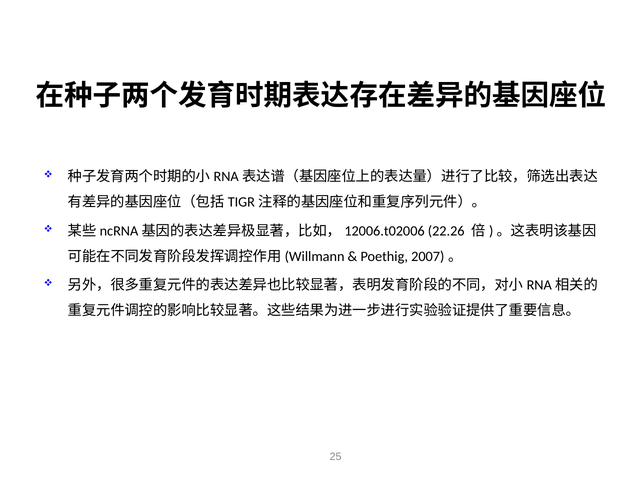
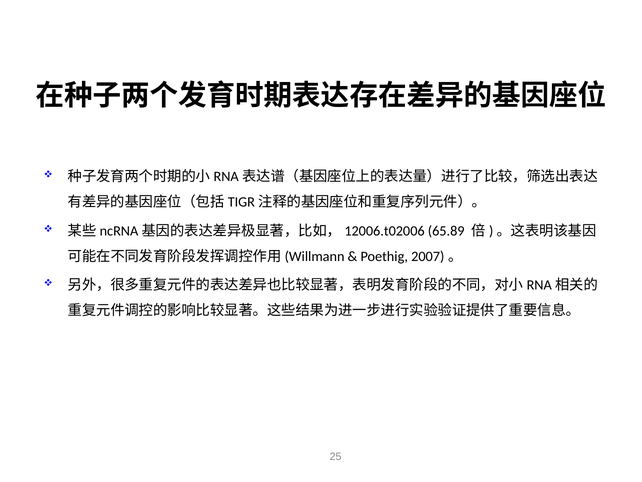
22.26: 22.26 -> 65.89 (446, 231)
